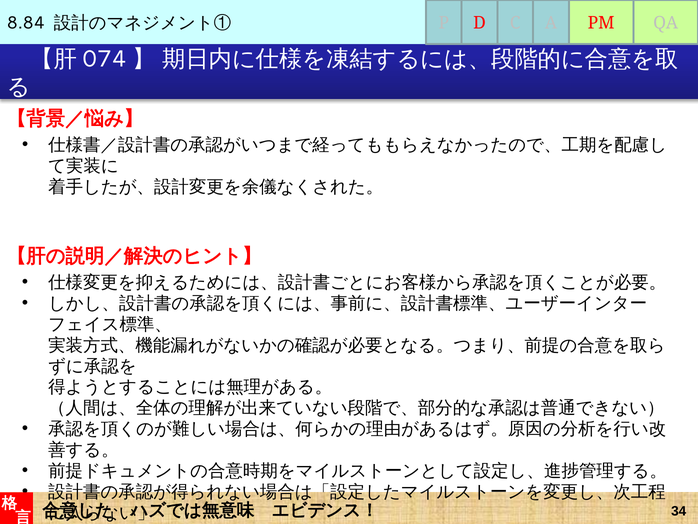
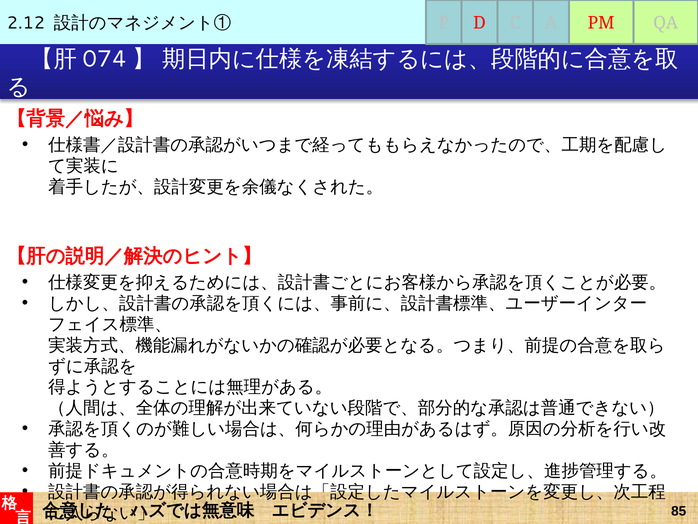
8.84: 8.84 -> 2.12 (26, 23)
34: 34 -> 85 (679, 511)
